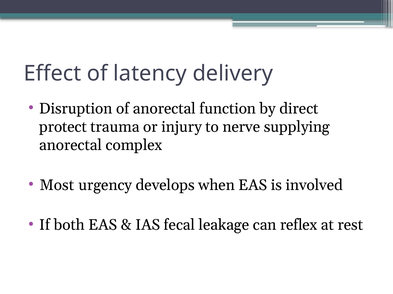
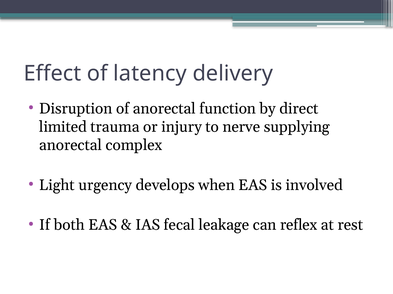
protect: protect -> limited (63, 127)
Most: Most -> Light (57, 186)
